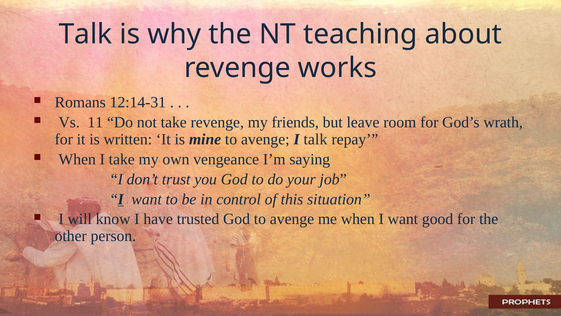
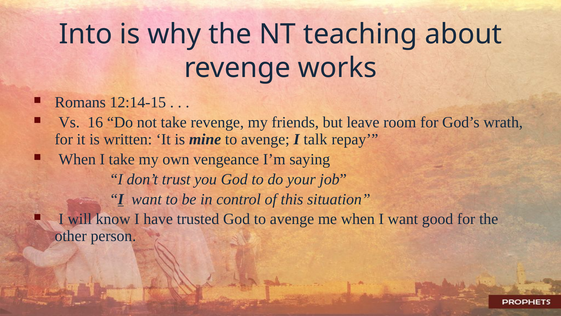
Talk: Talk -> Into (86, 34)
12:14-31: 12:14-31 -> 12:14-15 (138, 102)
11: 11 -> 16 (95, 122)
